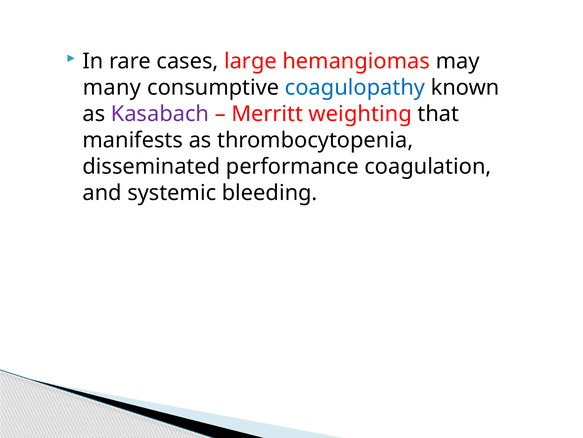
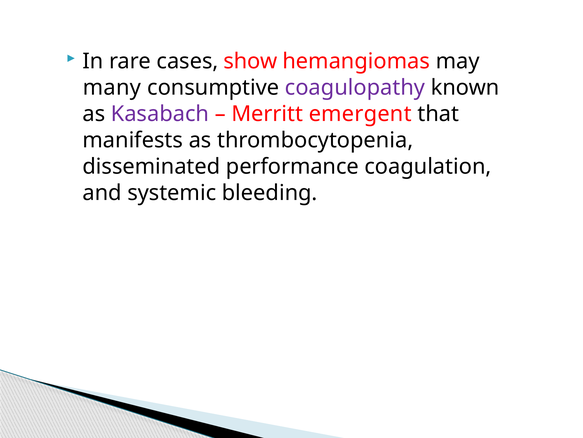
large: large -> show (251, 61)
coagulopathy colour: blue -> purple (355, 88)
weighting: weighting -> emergent (360, 114)
